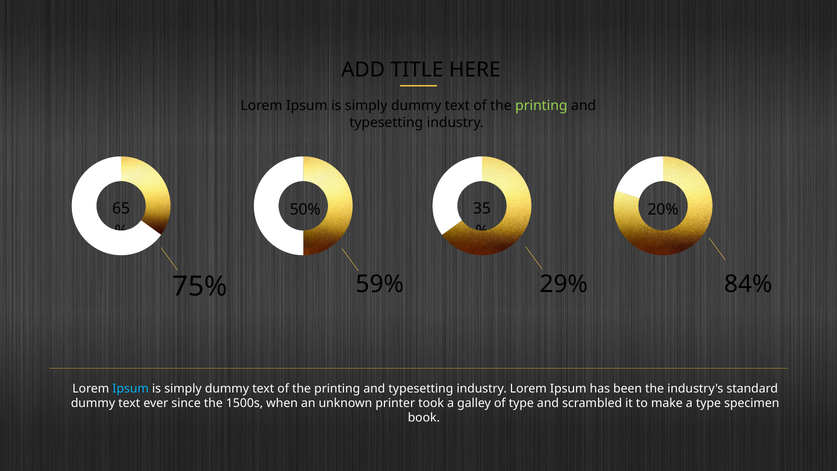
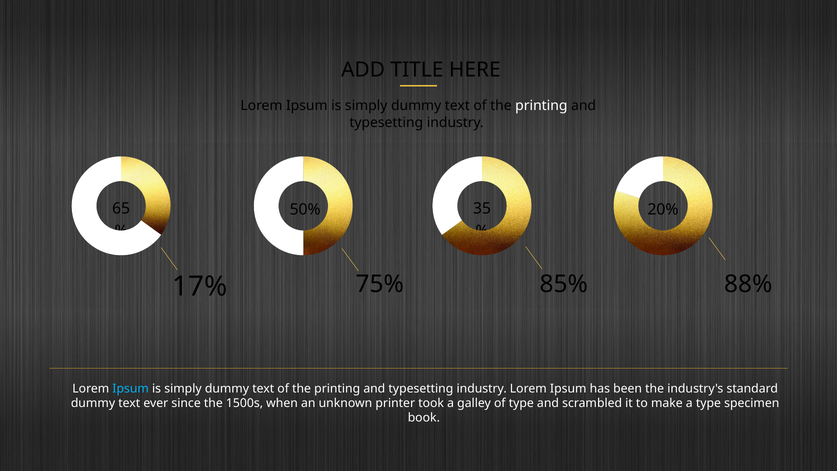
printing colour: light green -> white (541, 106)
59%: 59% -> 75% (380, 284)
29%: 29% -> 85% (564, 284)
84%: 84% -> 88% (748, 284)
75%: 75% -> 17% (200, 286)
